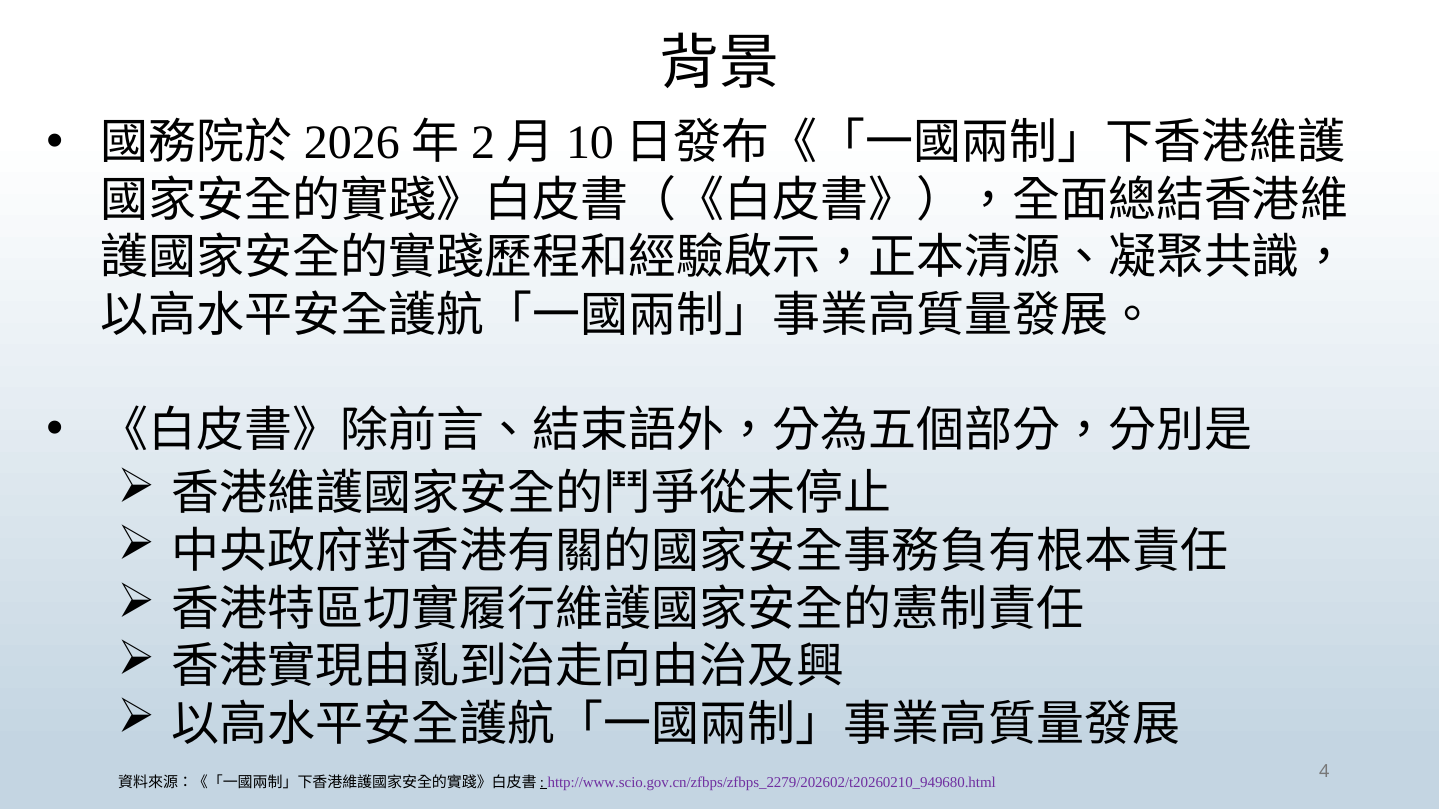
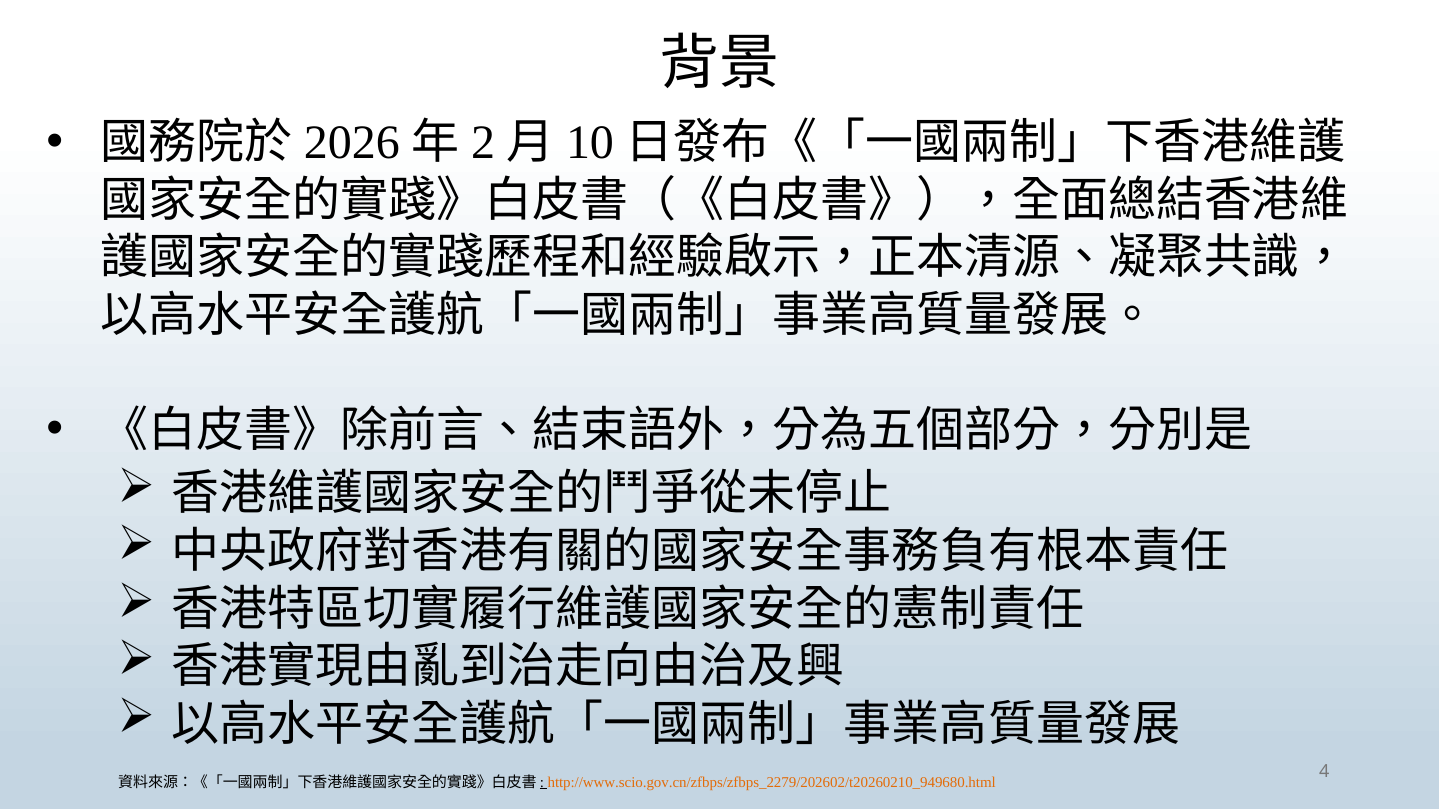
http://www.scio.gov.cn/zfbps/zfbps_2279/202602/t20260210_949680.html colour: purple -> orange (772, 783)
